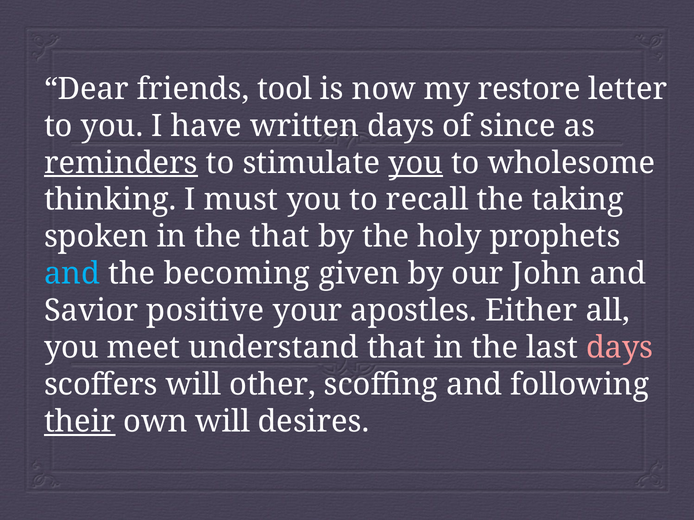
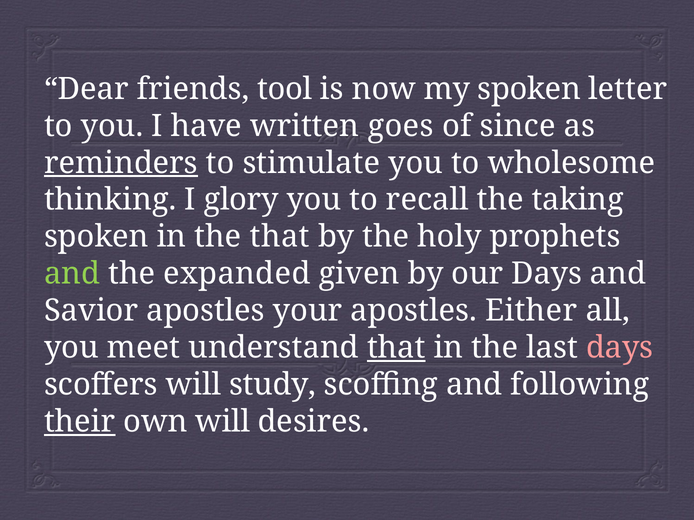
my restore: restore -> spoken (529, 89)
written days: days -> goes (401, 126)
you underline: present -> none (416, 163)
must: must -> glory (241, 200)
and colour: light blue -> light green (72, 274)
becoming: becoming -> expanded (237, 274)
our John: John -> Days (547, 274)
Savior positive: positive -> apostles (206, 311)
that underline: none -> present (396, 348)
other: other -> study (273, 385)
